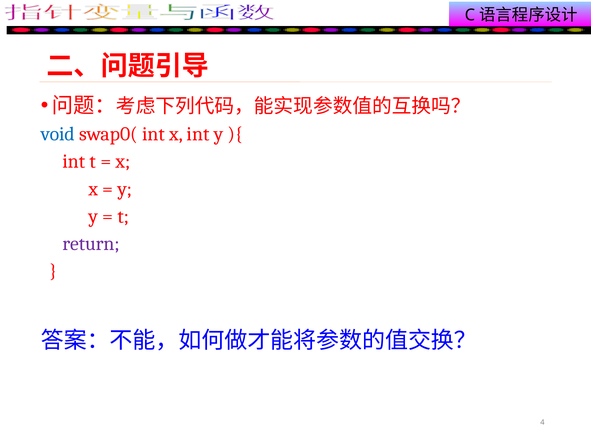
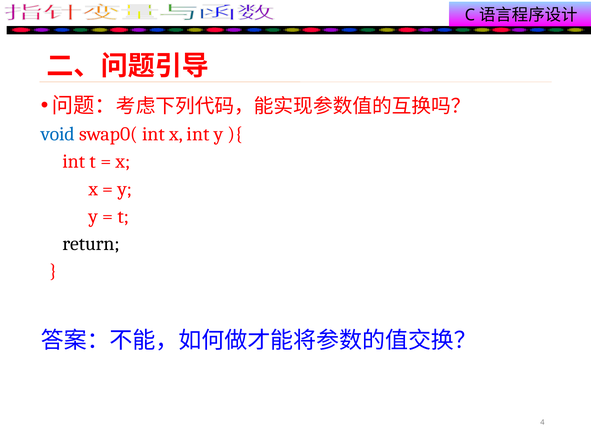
return colour: purple -> black (91, 244)
